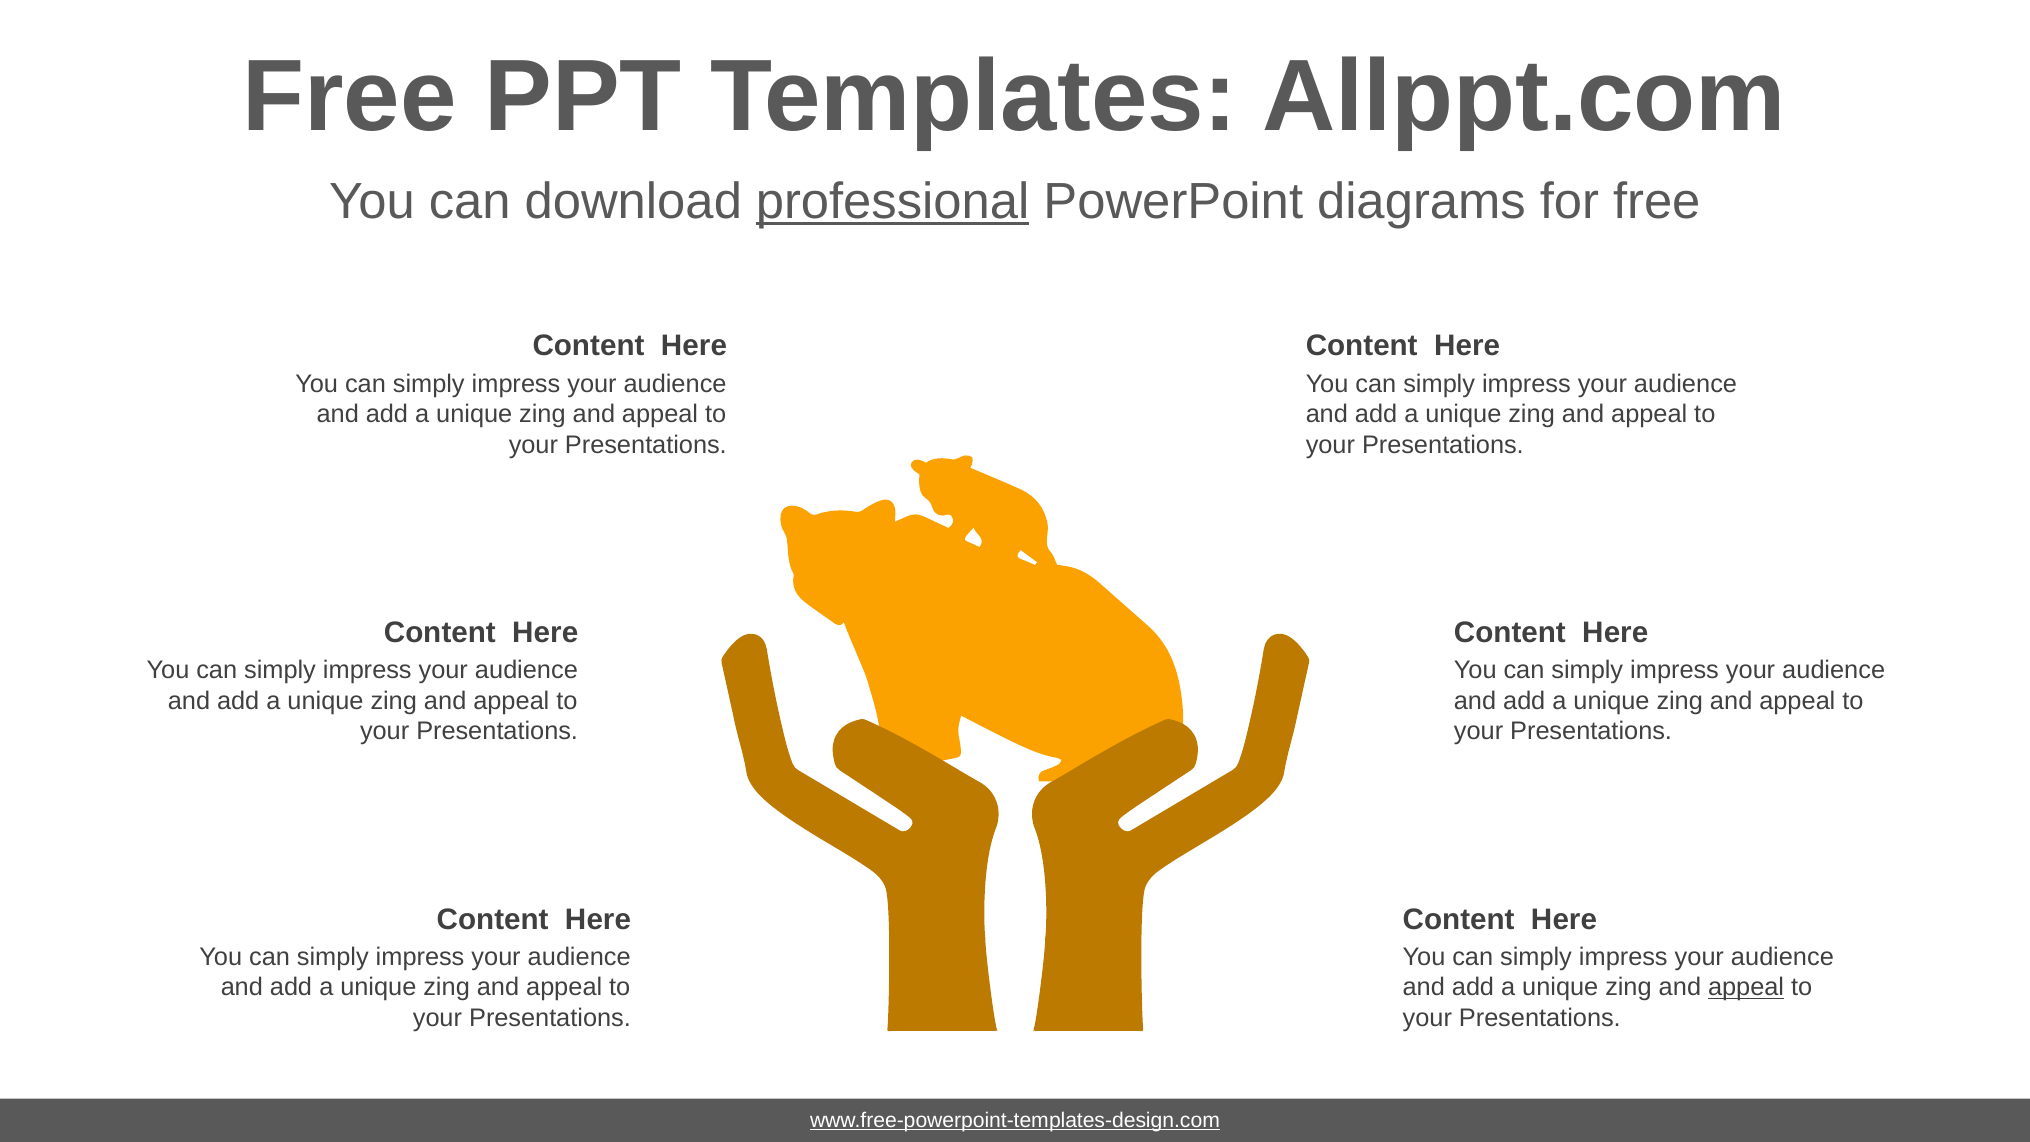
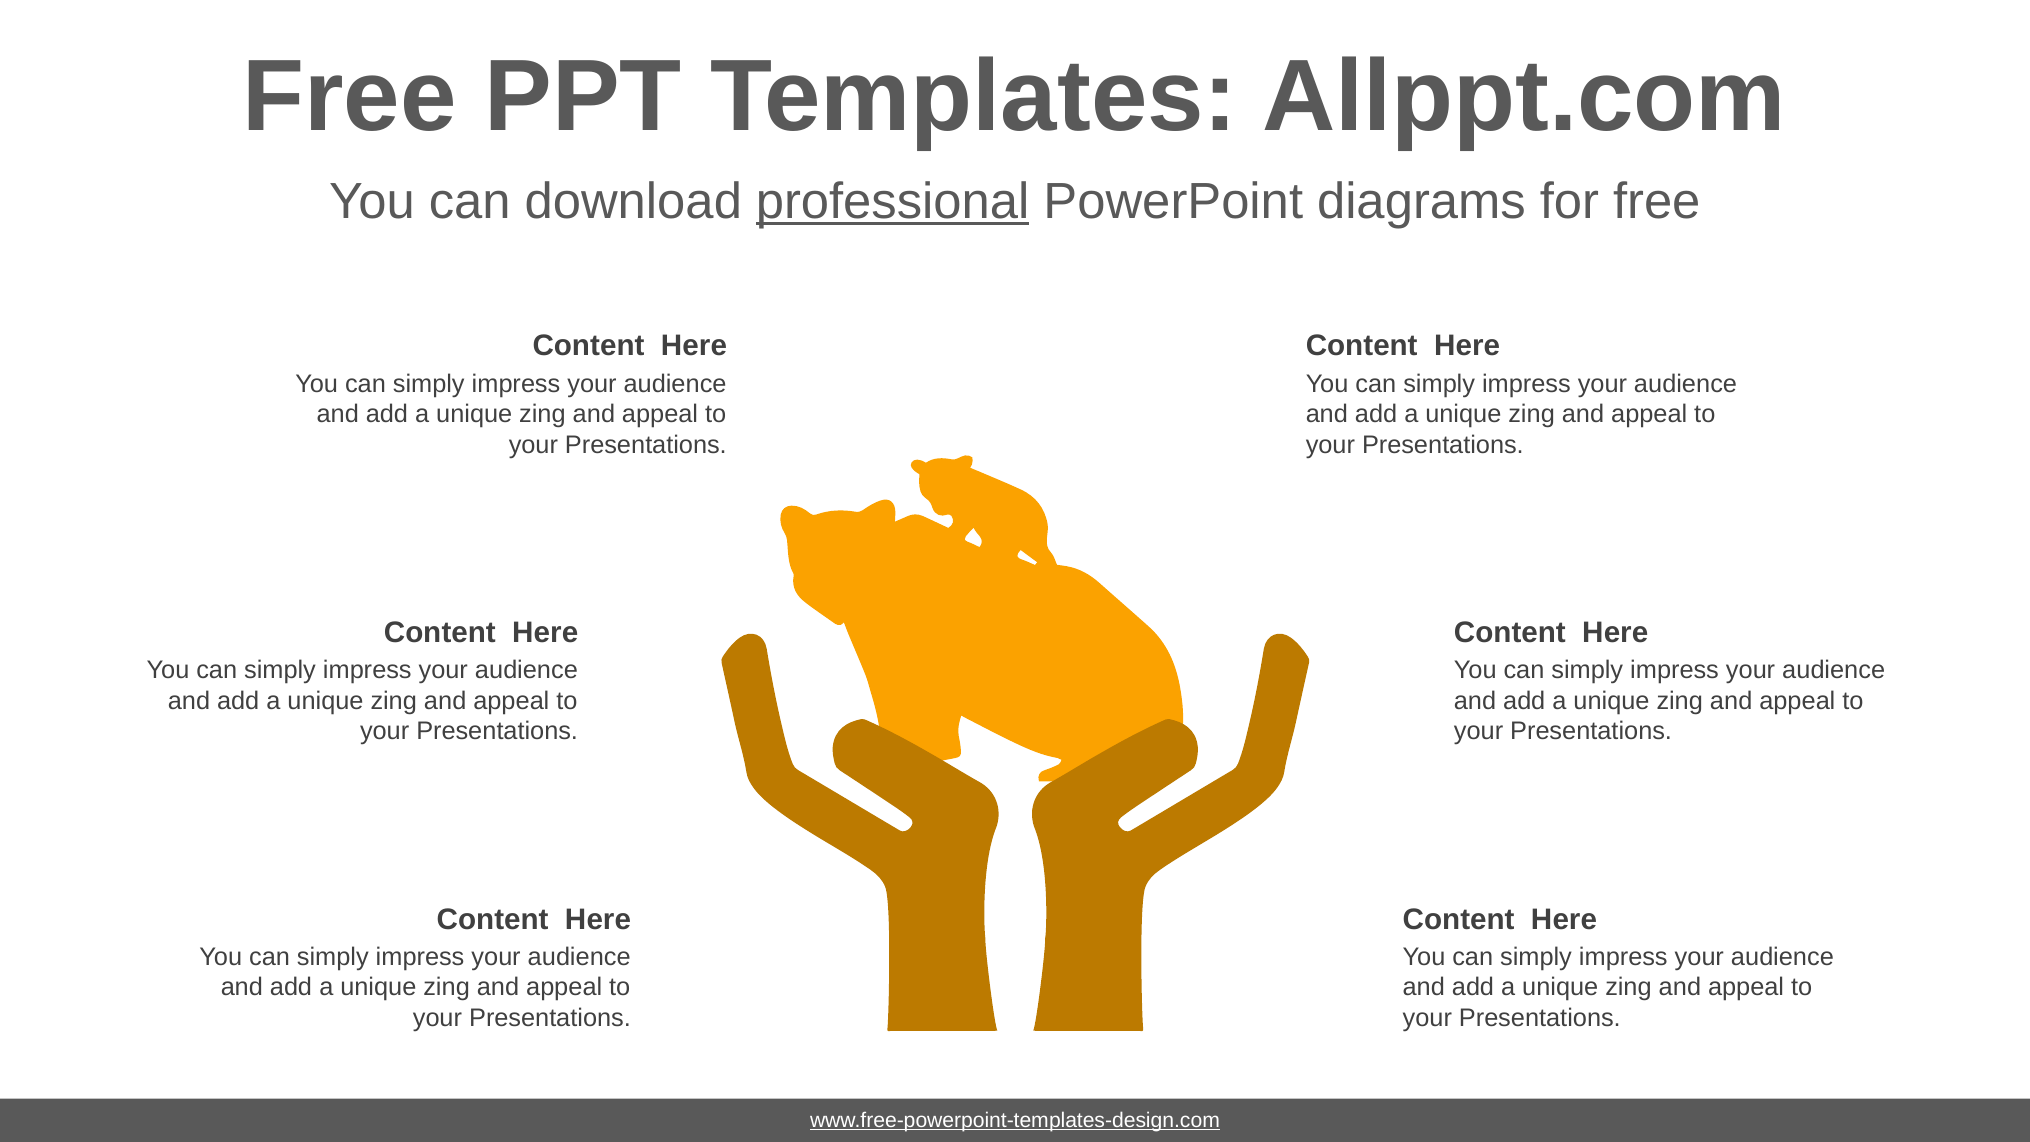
appeal underline: present -> none (1746, 987)
